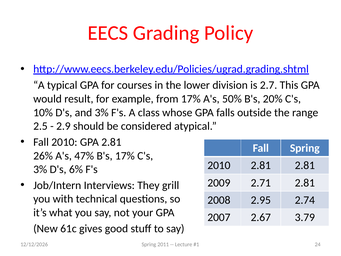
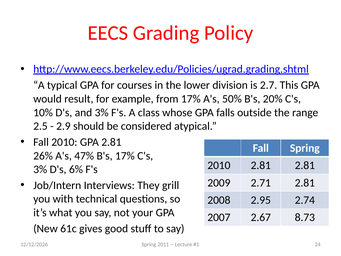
3.79: 3.79 -> 8.73 (305, 217)
